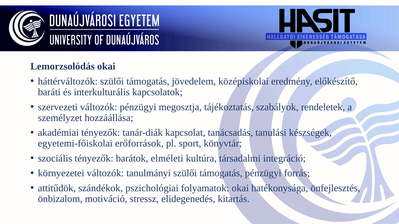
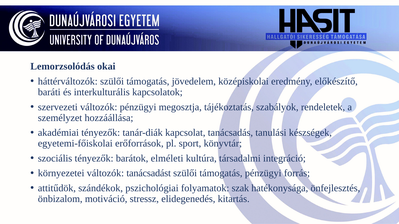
tanulmányi: tanulmányi -> tanácsadást (149, 174)
folyamatok okai: okai -> szak (240, 188)
